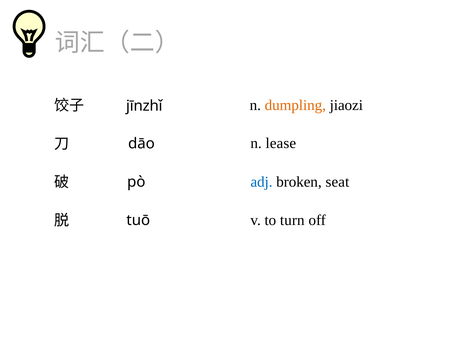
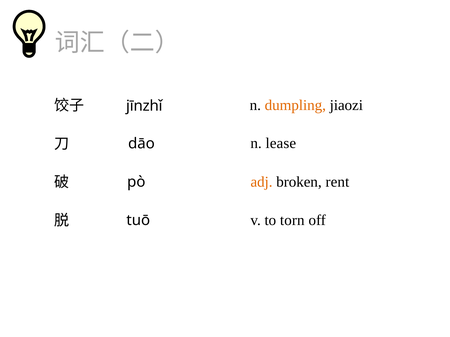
adj colour: blue -> orange (262, 182)
seat: seat -> rent (337, 182)
turn: turn -> torn (292, 220)
